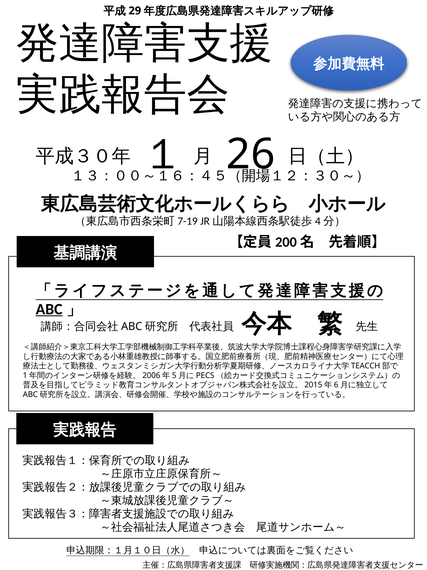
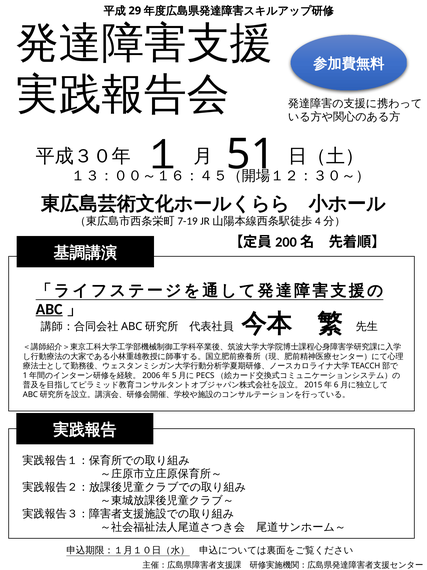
26: 26 -> 51 (251, 154)
